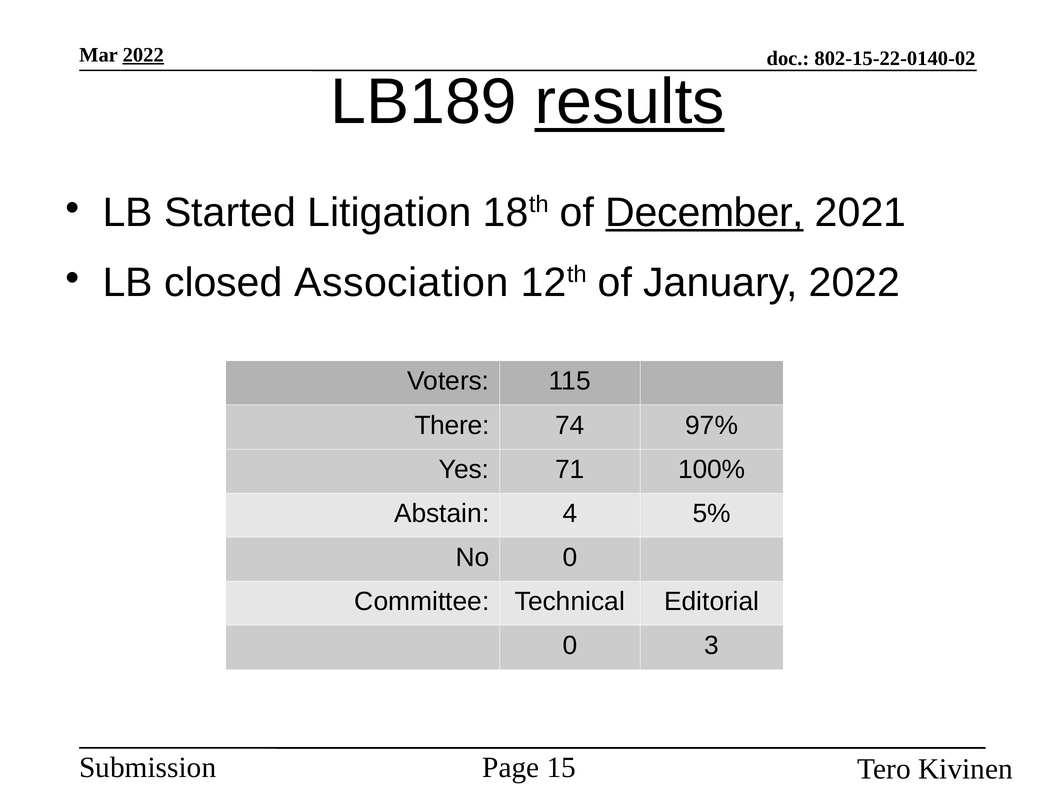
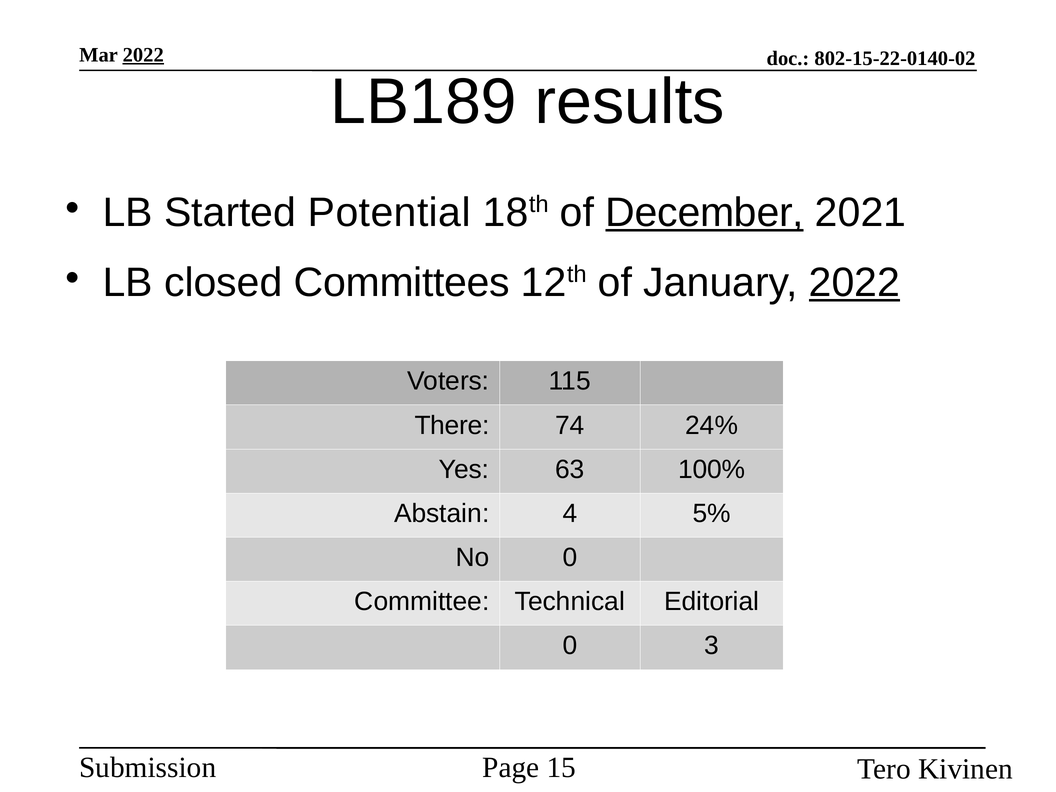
results underline: present -> none (630, 102)
Litigation: Litigation -> Potential (389, 213)
Association: Association -> Committees (402, 283)
2022 underline: none -> present (854, 283)
97%: 97% -> 24% (712, 425)
71: 71 -> 63 (570, 469)
